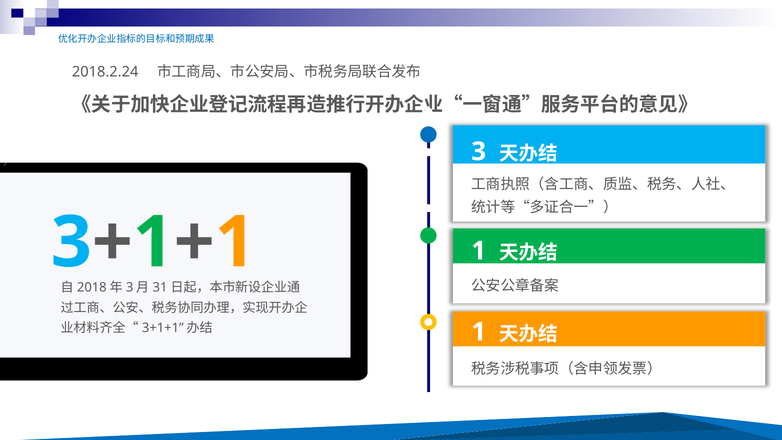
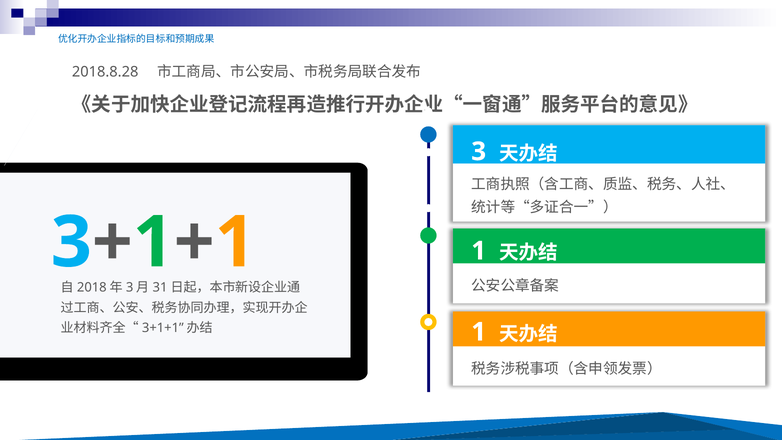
2018.2.24: 2018.2.24 -> 2018.8.28 (105, 72)
